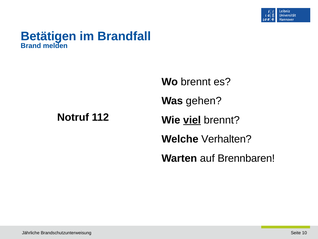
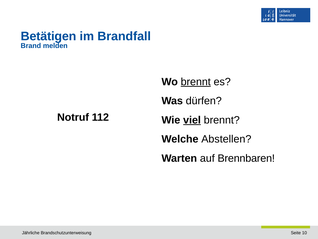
brennt underline: none -> present (196, 82)
gehen: gehen -> dürfen (204, 101)
Verhalten: Verhalten -> Abstellen (226, 139)
